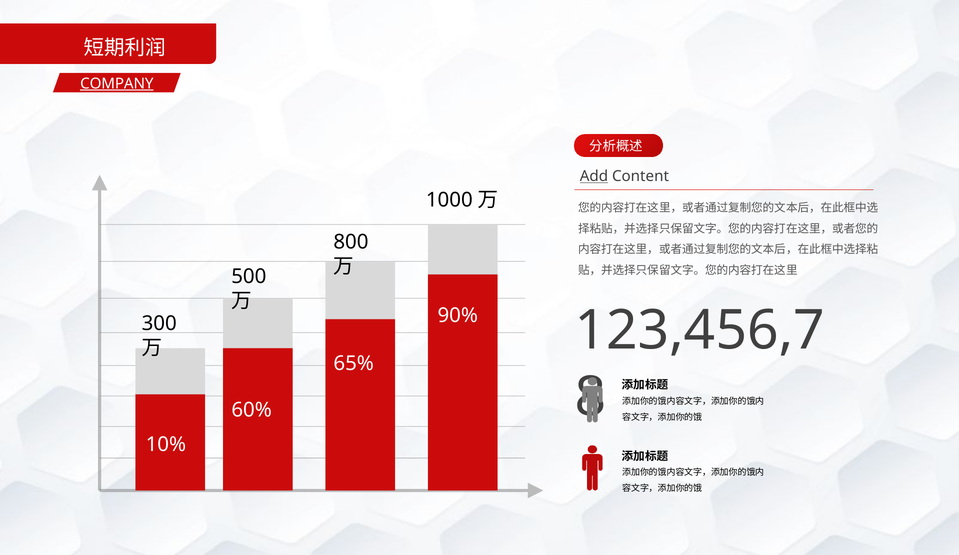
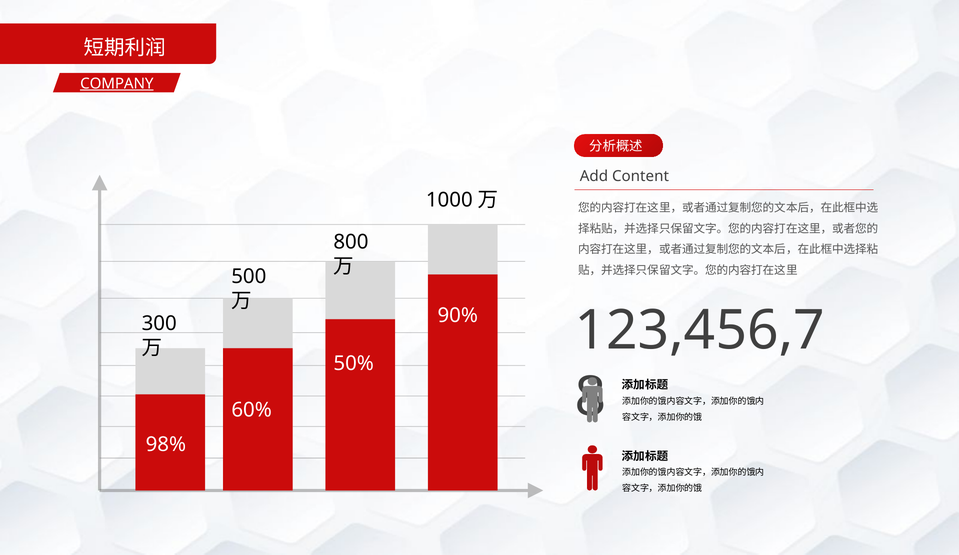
Add underline: present -> none (594, 176)
65%: 65% -> 50% (354, 364)
10%: 10% -> 98% (166, 445)
